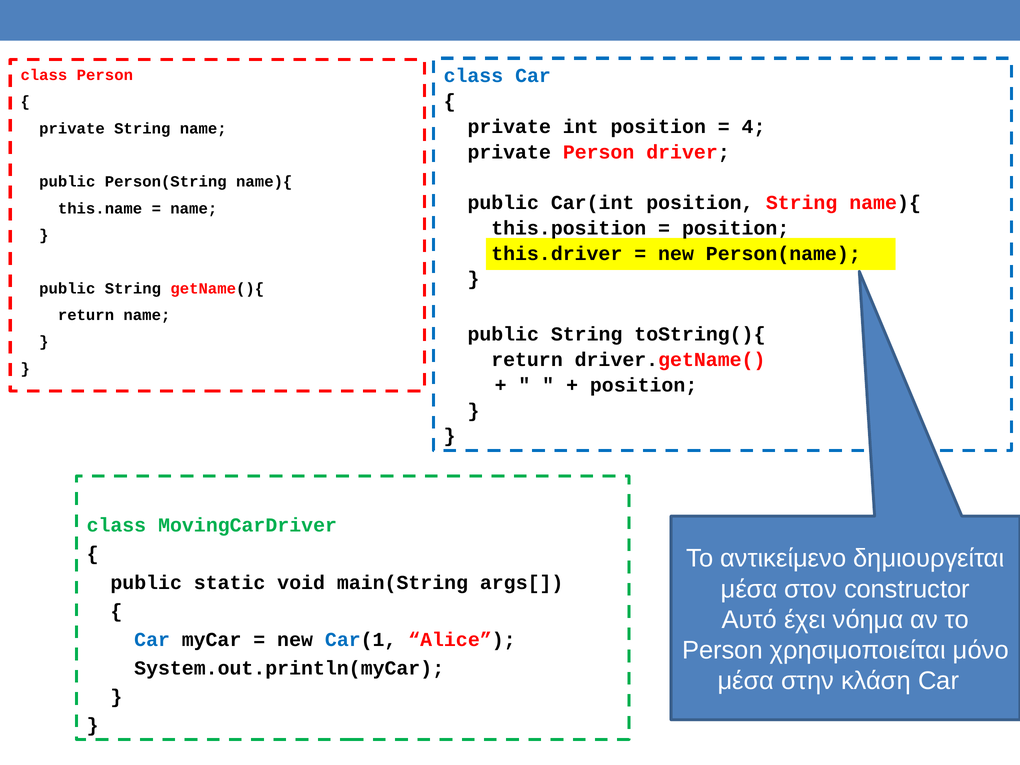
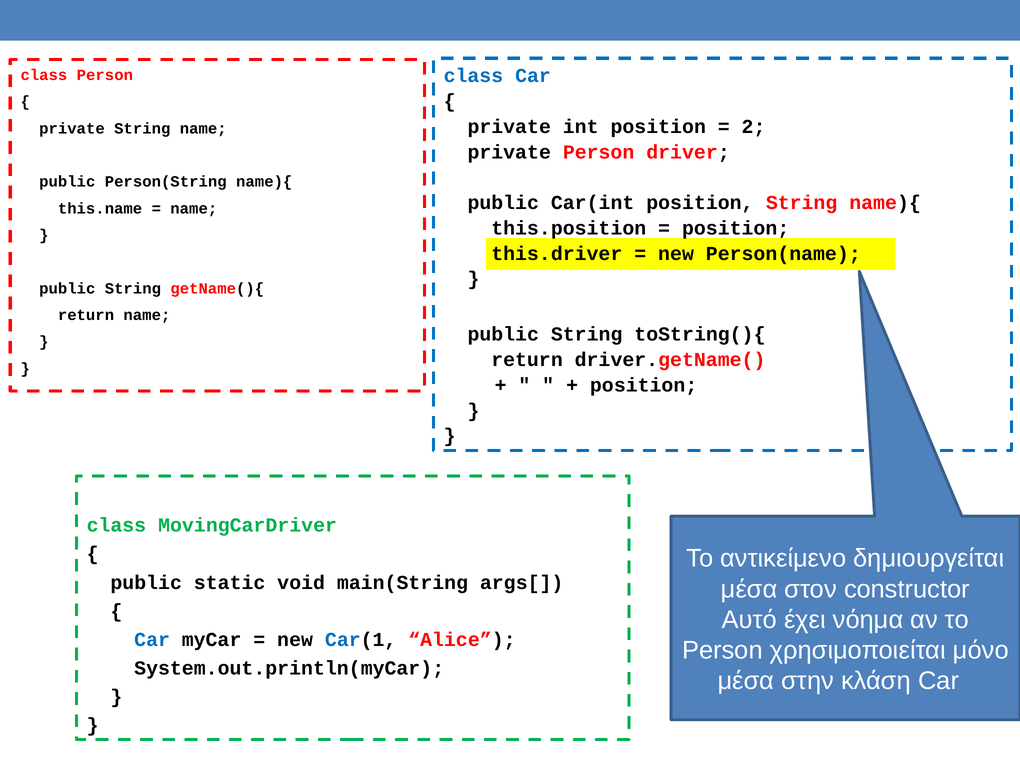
4: 4 -> 2 (754, 127)
